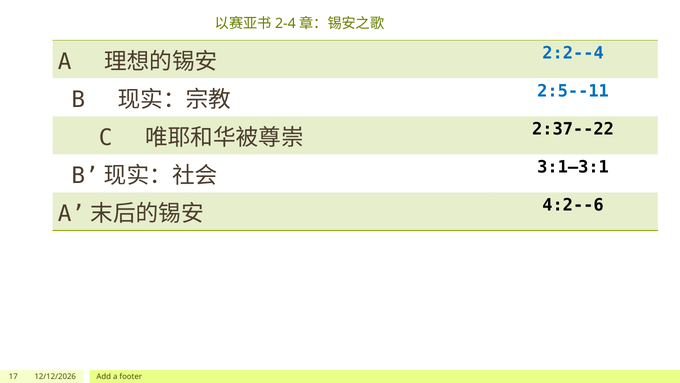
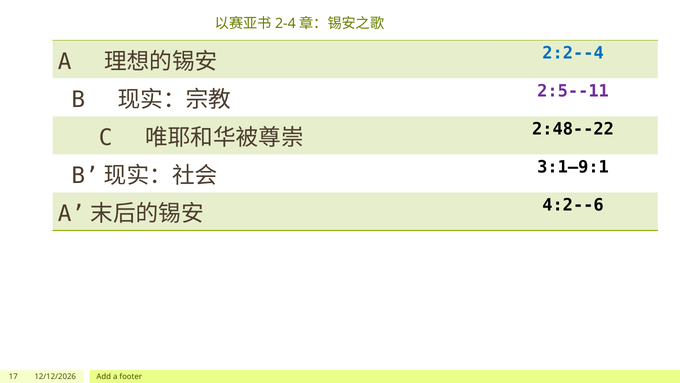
2:5--11 colour: blue -> purple (573, 91)
2:37--22: 2:37--22 -> 2:48--22 (573, 129)
3:1—3:1: 3:1—3:1 -> 3:1—9:1 (573, 167)
